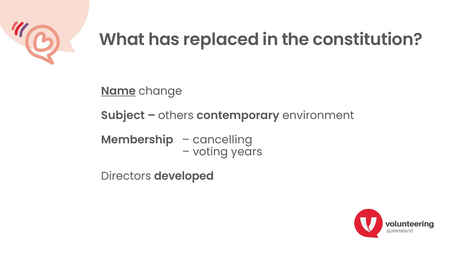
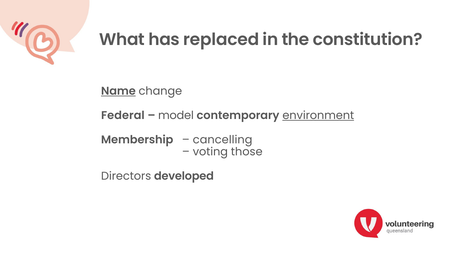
Subject: Subject -> Federal (123, 115)
others: others -> model (176, 115)
environment underline: none -> present (318, 115)
years: years -> those (247, 152)
